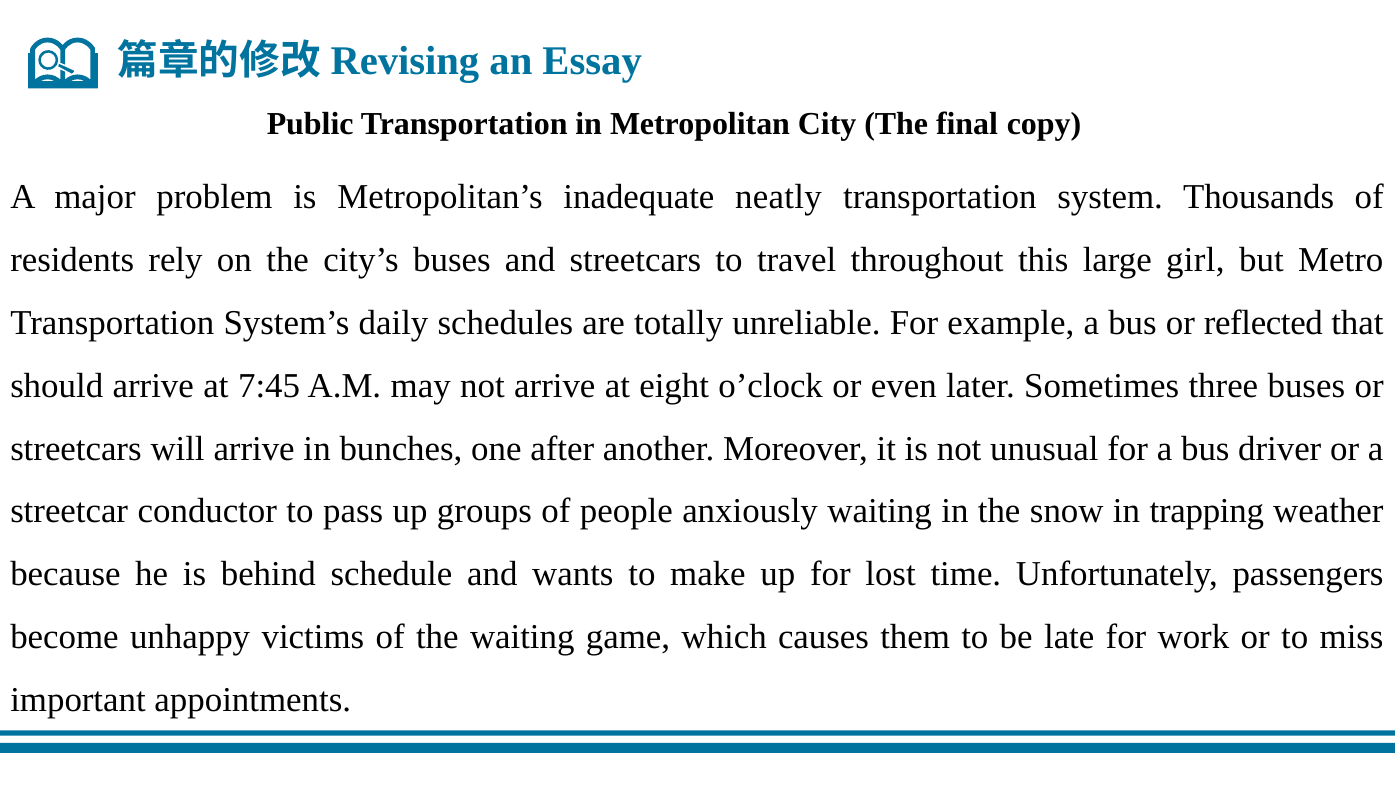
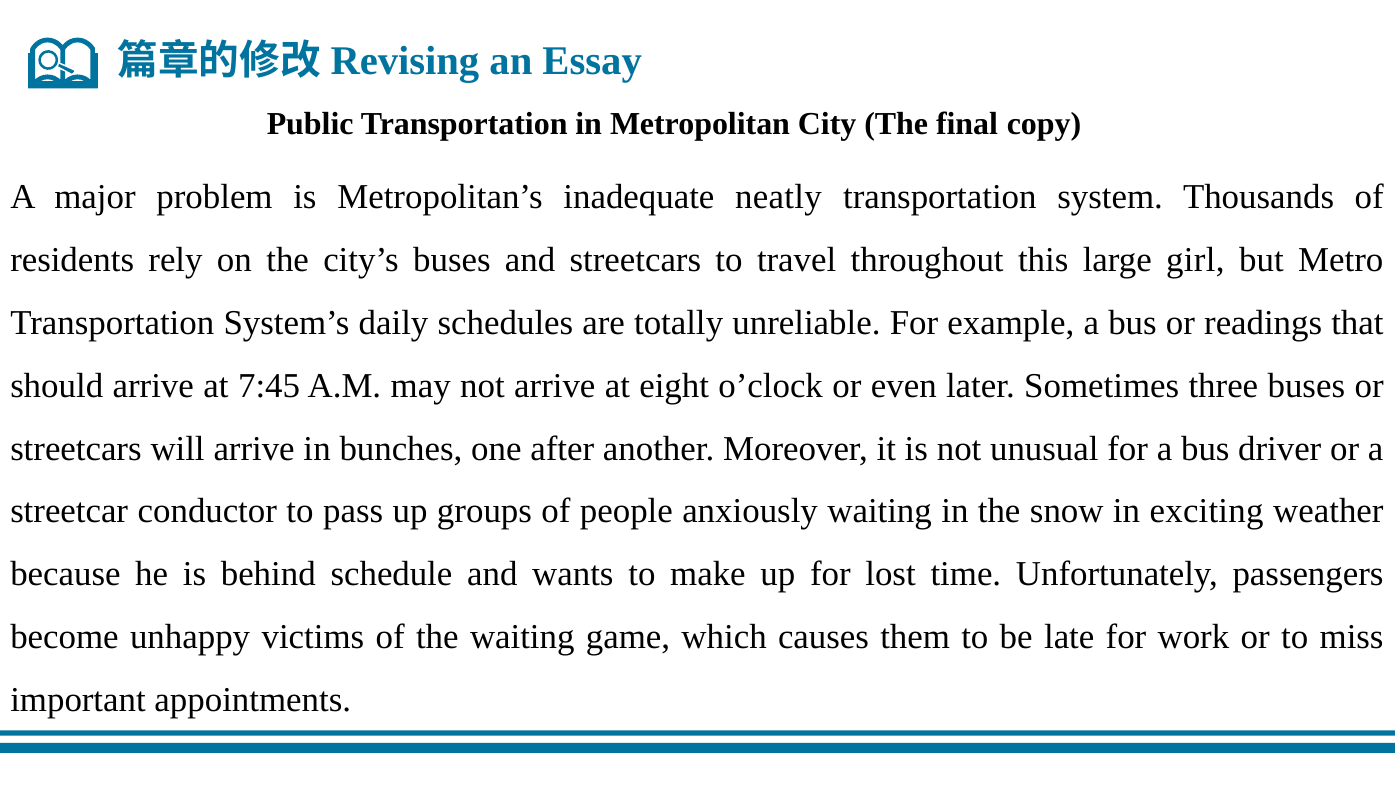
reflected: reflected -> readings (1263, 323)
trapping: trapping -> exciting (1207, 511)
